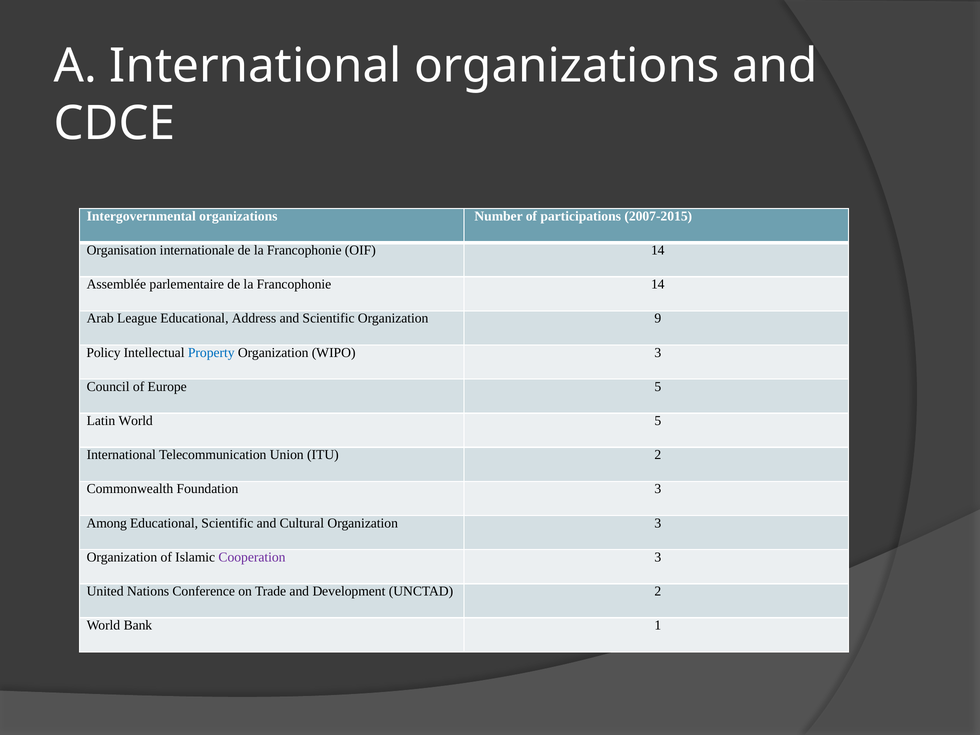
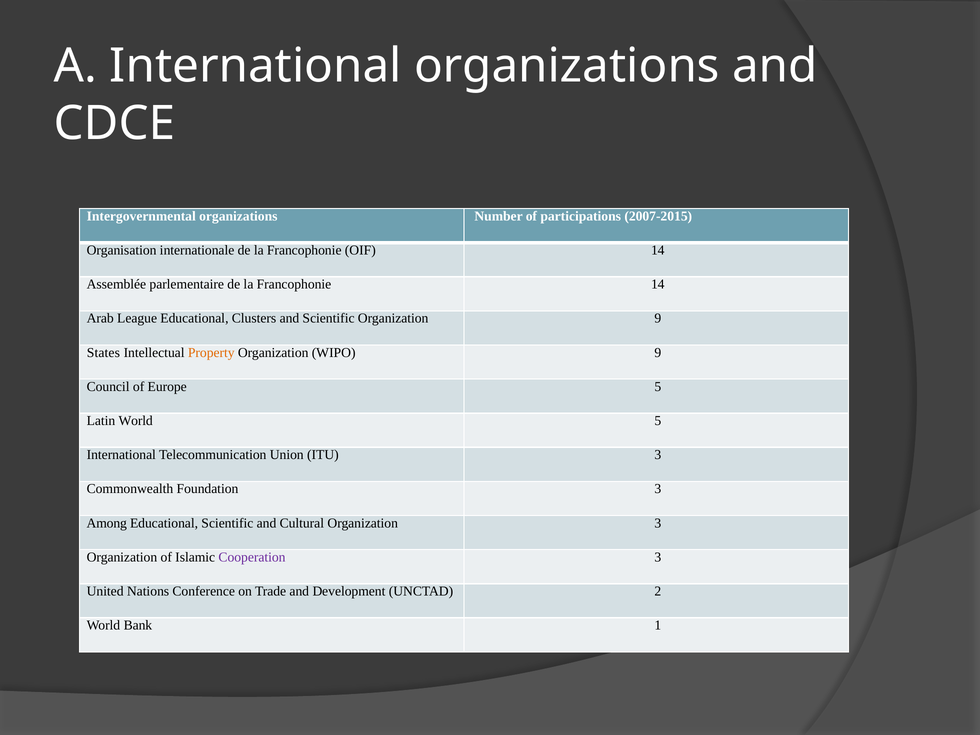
Address: Address -> Clusters (254, 318)
Policy: Policy -> States (103, 353)
Property colour: blue -> orange (211, 353)
WIPO 3: 3 -> 9 (658, 353)
ITU 2: 2 -> 3 (658, 455)
